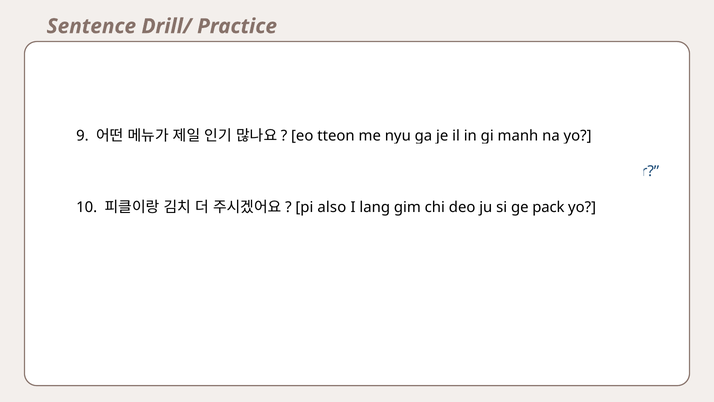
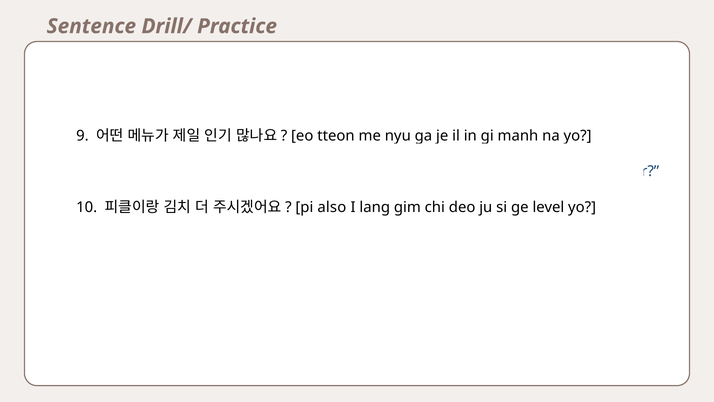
pack: pack -> level (548, 207)
